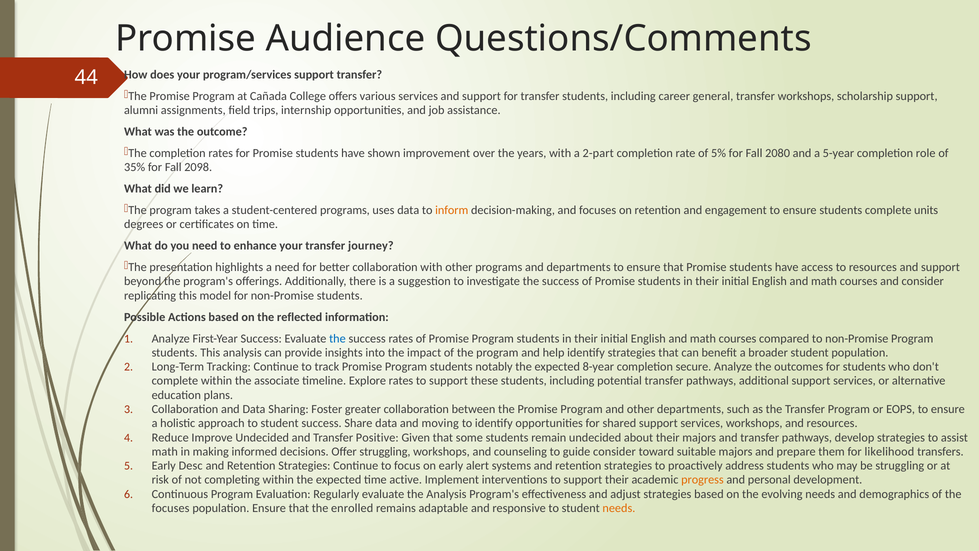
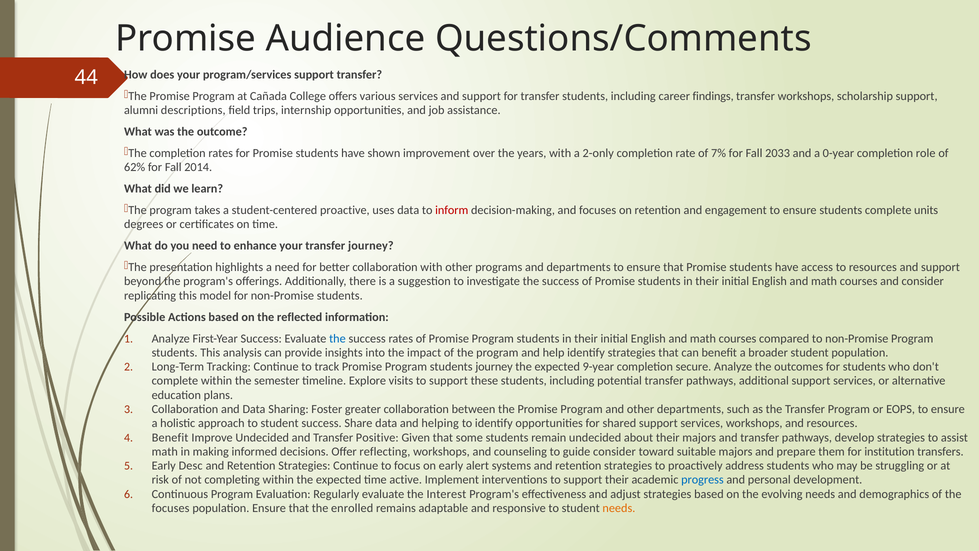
general: general -> findings (713, 96)
assignments: assignments -> descriptions (193, 110)
2-part: 2-part -> 2-only (598, 153)
5%: 5% -> 7% (719, 153)
2080: 2080 -> 2033 (778, 153)
5-year: 5-year -> 0-year (838, 153)
35%: 35% -> 62% (135, 167)
2098: 2098 -> 2014 (198, 167)
student-centered programs: programs -> proactive (345, 210)
inform colour: orange -> red (452, 210)
students notably: notably -> journey (494, 367)
8-year: 8-year -> 9-year (598, 367)
associate: associate -> semester (277, 381)
Explore rates: rates -> visits (401, 381)
moving: moving -> helping (440, 423)
Reduce: Reduce -> Benefit (170, 437)
Offer struggling: struggling -> reflecting (385, 451)
likelihood: likelihood -> institution (889, 451)
progress colour: orange -> blue (702, 480)
the Analysis: Analysis -> Interest (446, 494)
